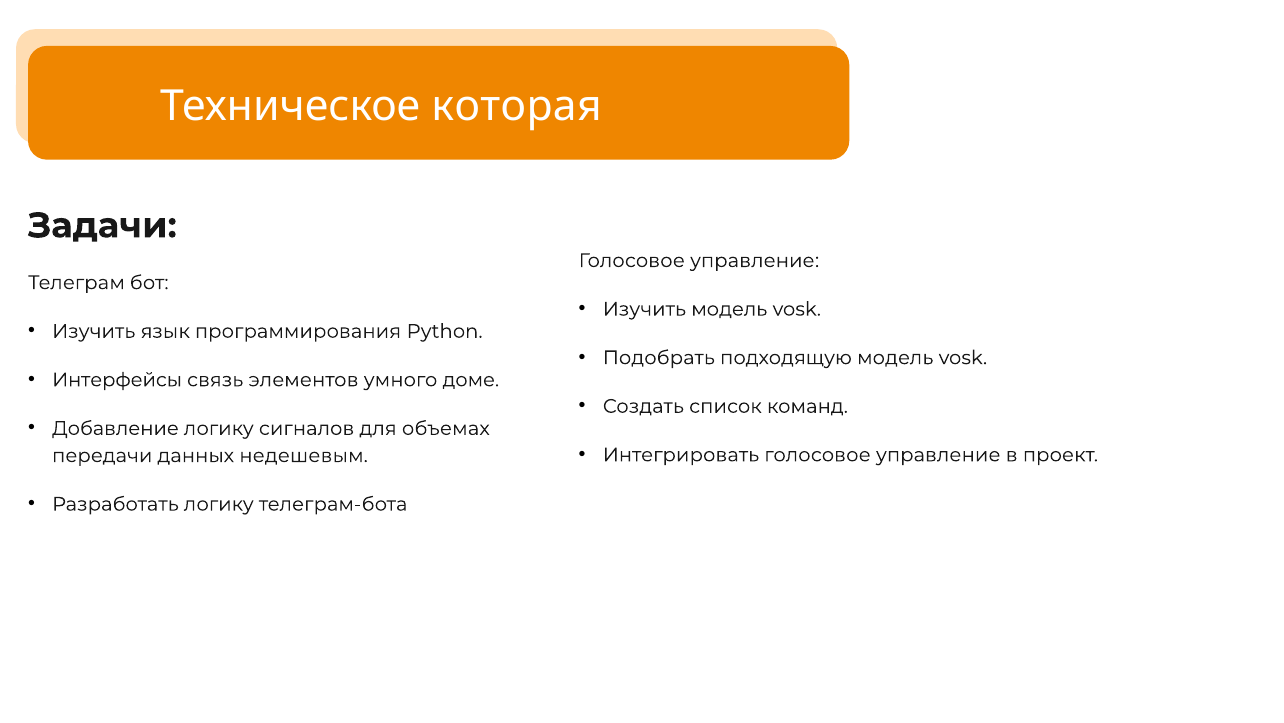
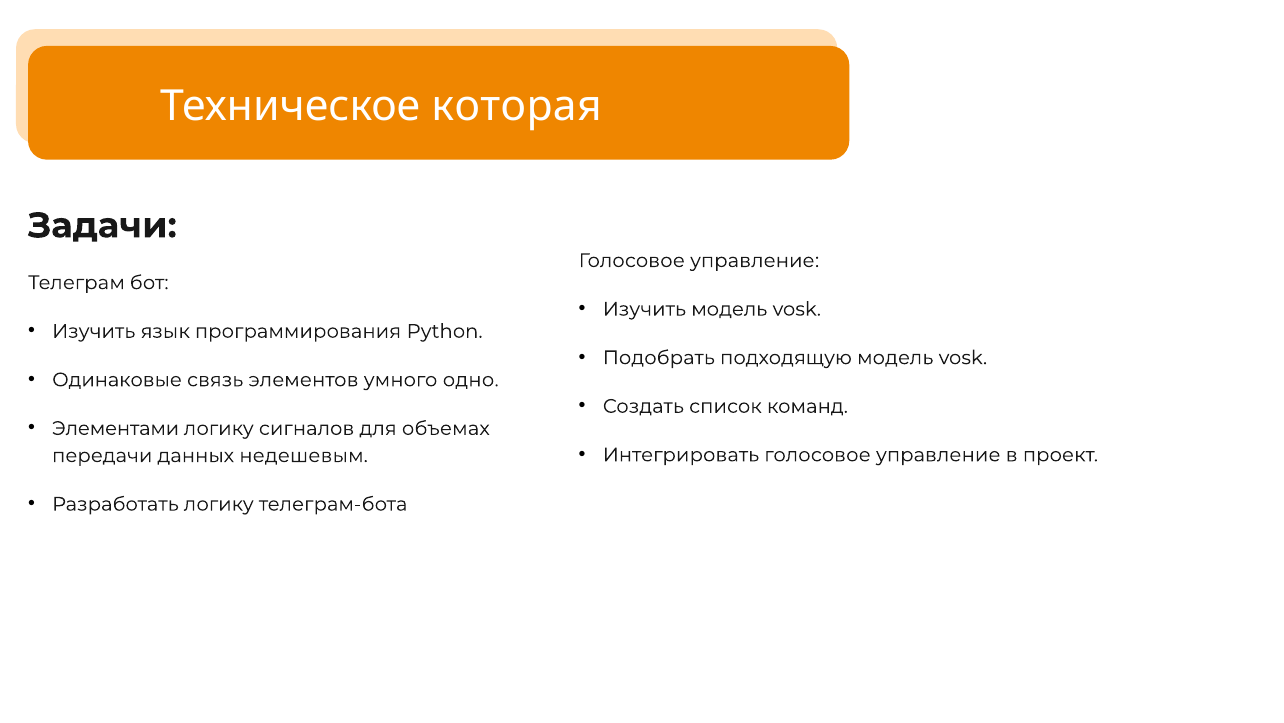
Интерфейсы: Интерфейсы -> Одинаковые (117, 379)
доме: доме -> одно (471, 379)
Добавление: Добавление -> Элементами (116, 428)
